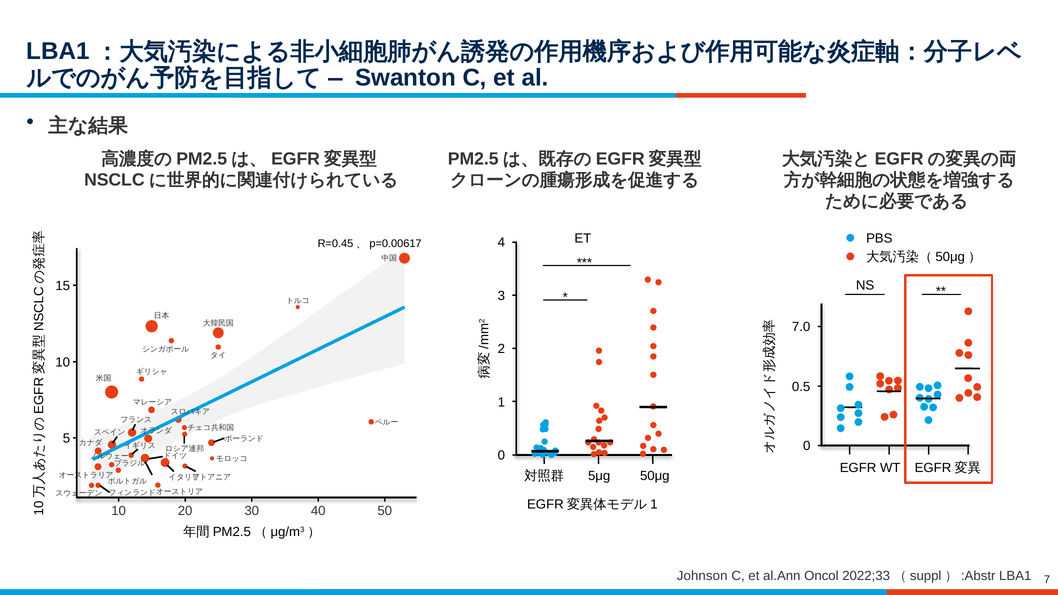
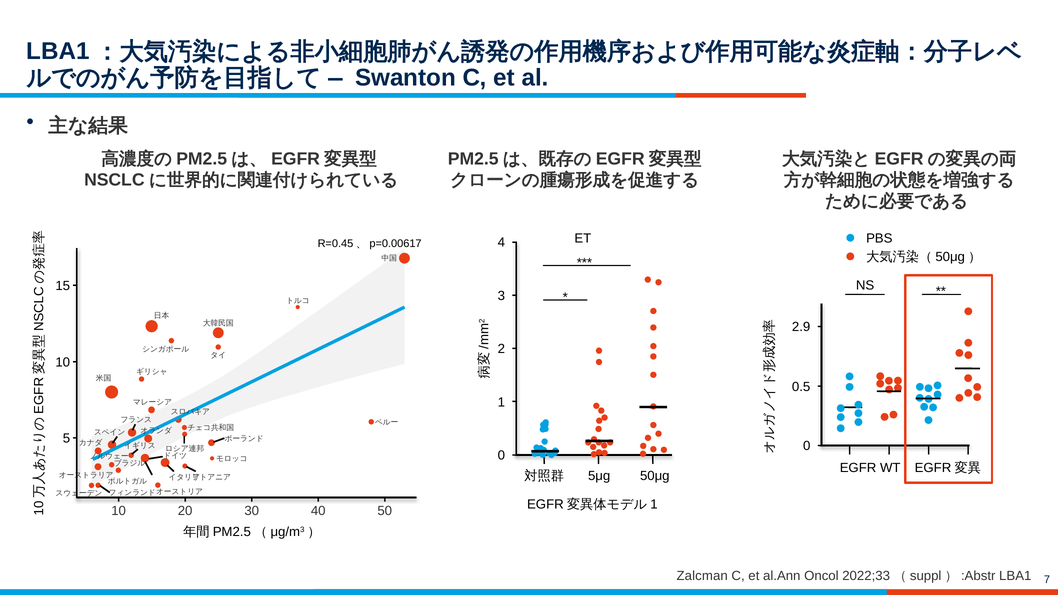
7.0: 7.0 -> 2.9 (801, 327)
Johnson: Johnson -> Zalcman (702, 576)
